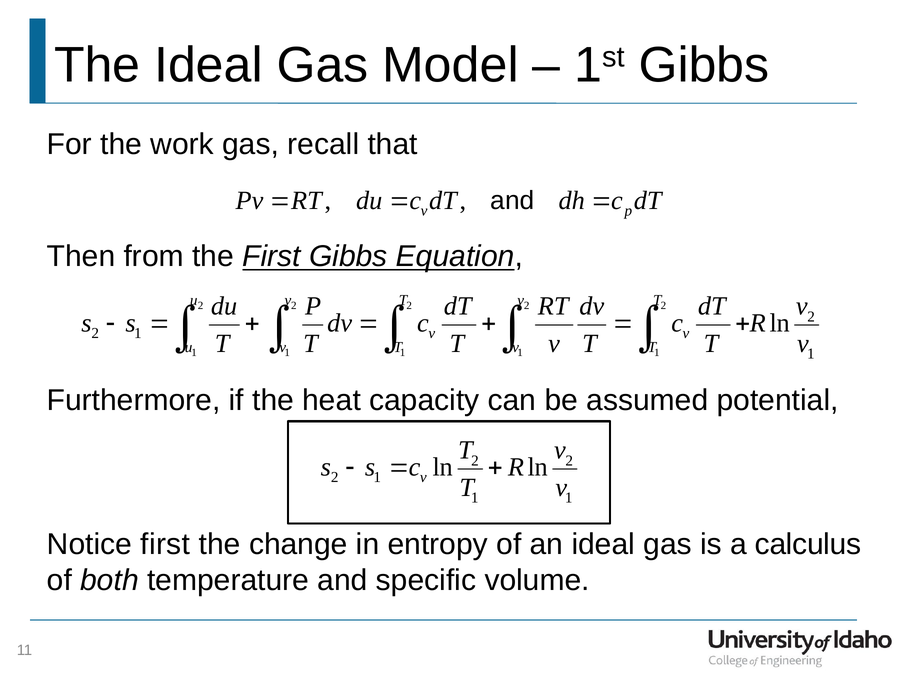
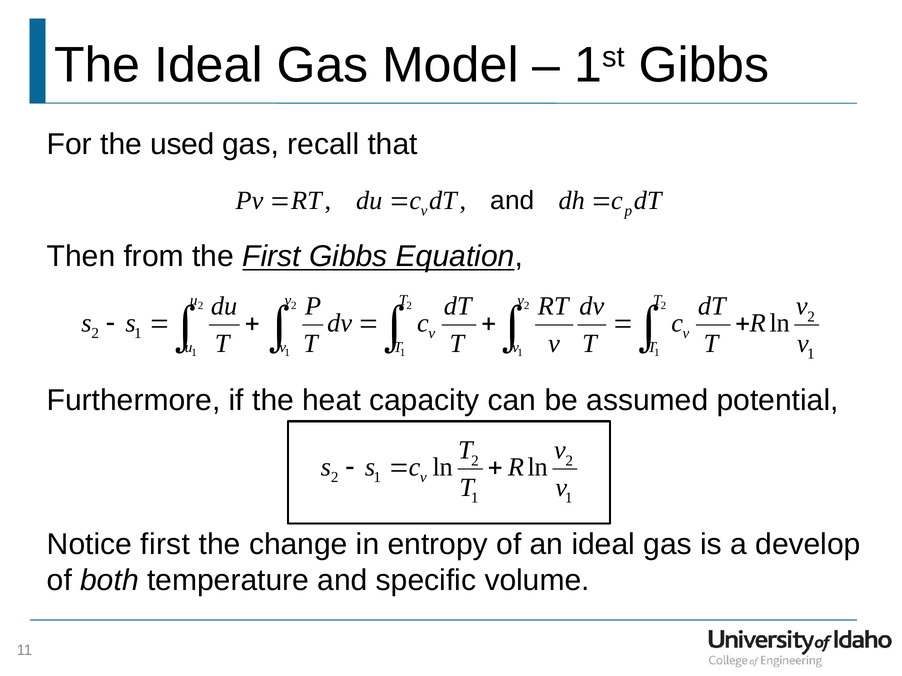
work: work -> used (182, 144)
calculus: calculus -> develop (808, 545)
